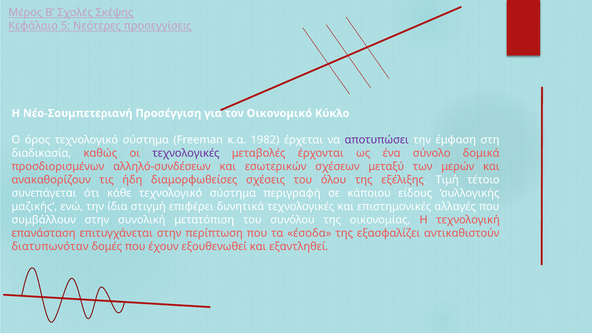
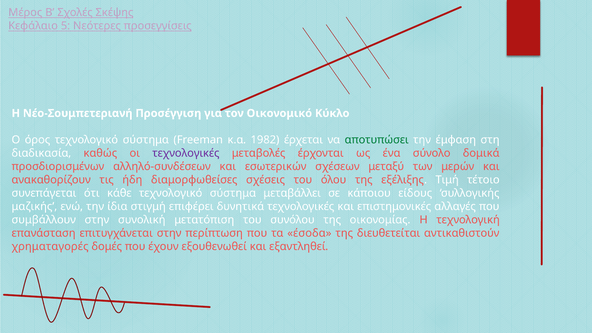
αποτυπώσει colour: purple -> green (377, 140)
περιγραφή: περιγραφή -> μεταβάλλει (292, 193)
εξασφαλίζει: εξασφαλίζει -> διευθετείται (389, 233)
διατυπωνόταν: διατυπωνόταν -> χρηματαγορές (50, 246)
